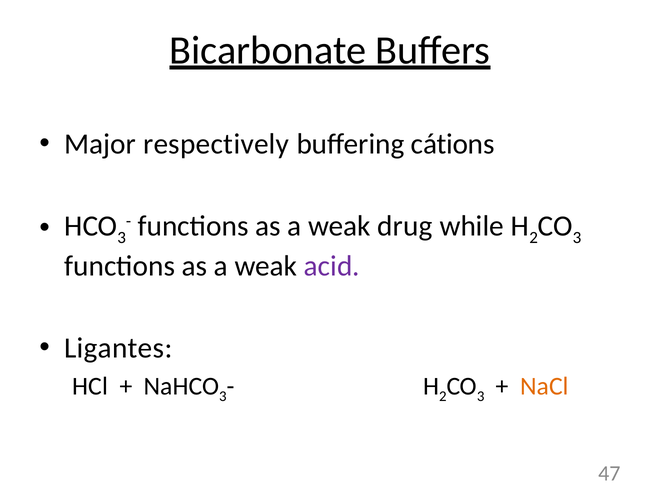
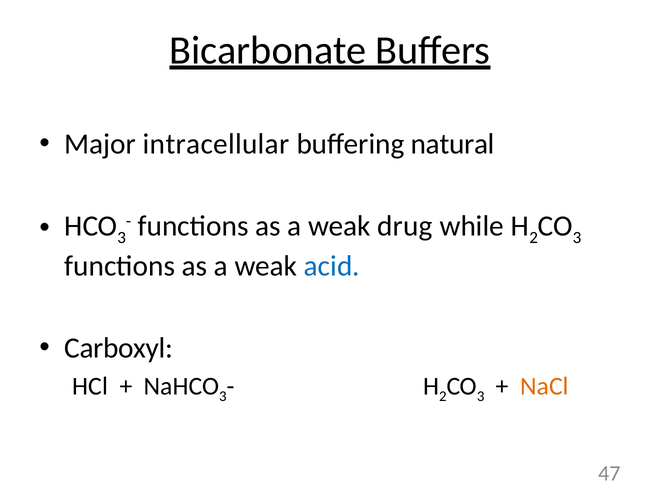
respectively: respectively -> intracellular (216, 144)
cátions: cátions -> natural (453, 144)
acid colour: purple -> blue (332, 266)
Ligantes: Ligantes -> Carboxyl (119, 348)
